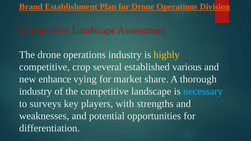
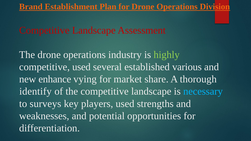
highly colour: yellow -> light green (167, 55)
competitive crop: crop -> used (81, 67)
industry: industry -> identify (35, 92)
players with: with -> used (125, 104)
